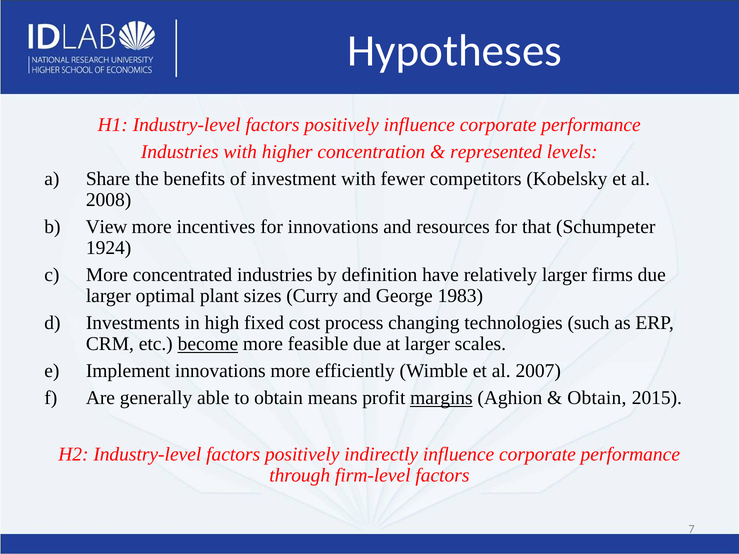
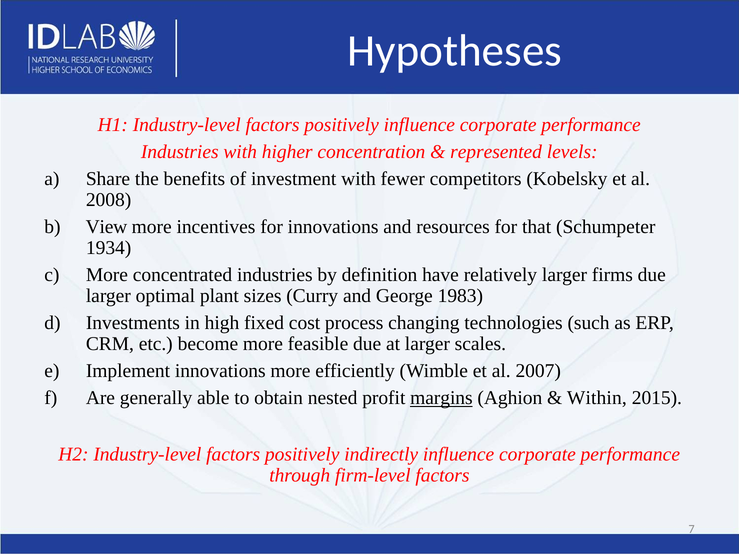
1924: 1924 -> 1934 (109, 248)
become underline: present -> none (208, 344)
means: means -> nested (333, 398)
Obtain: Obtain -> Within (597, 398)
